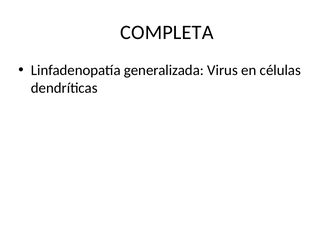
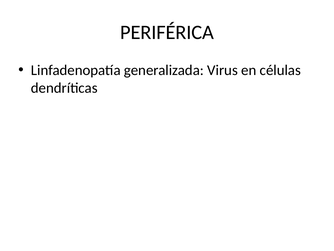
COMPLETA: COMPLETA -> PERIFÉRICA (167, 32)
